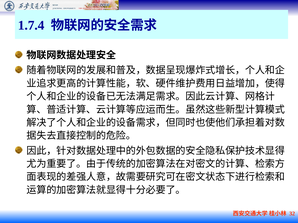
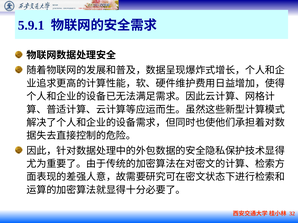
1.7.4: 1.7.4 -> 5.9.1 (31, 25)
